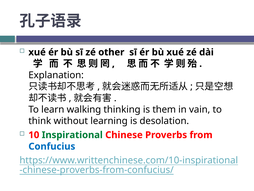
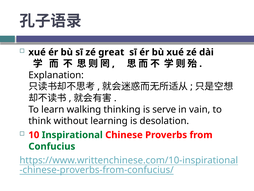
other: other -> great (111, 52)
them: them -> serve (164, 109)
Confucius colour: blue -> green (52, 146)
